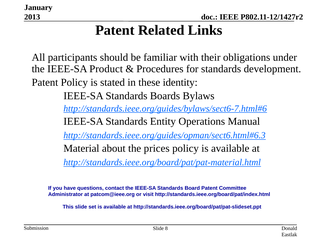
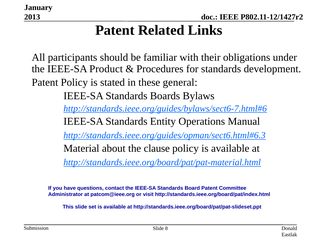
identity: identity -> general (180, 83)
prices: prices -> clause (157, 149)
